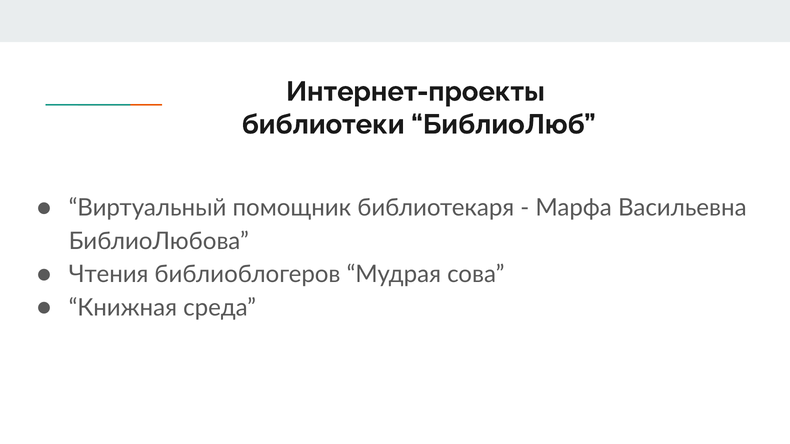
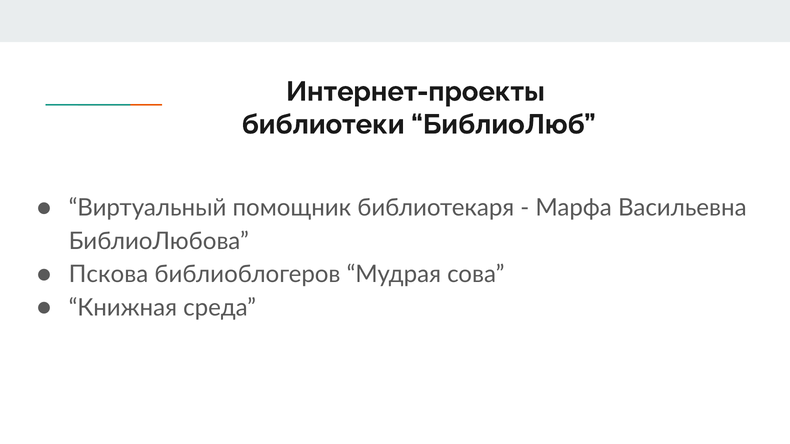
Чтения: Чтения -> Пскова (108, 275)
